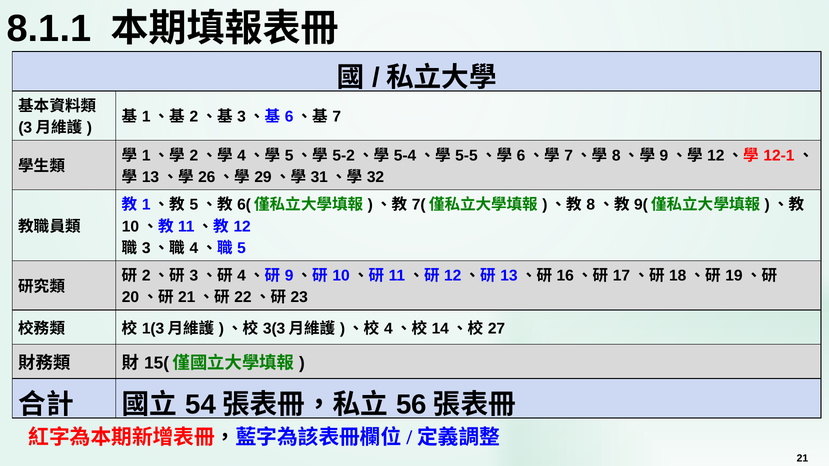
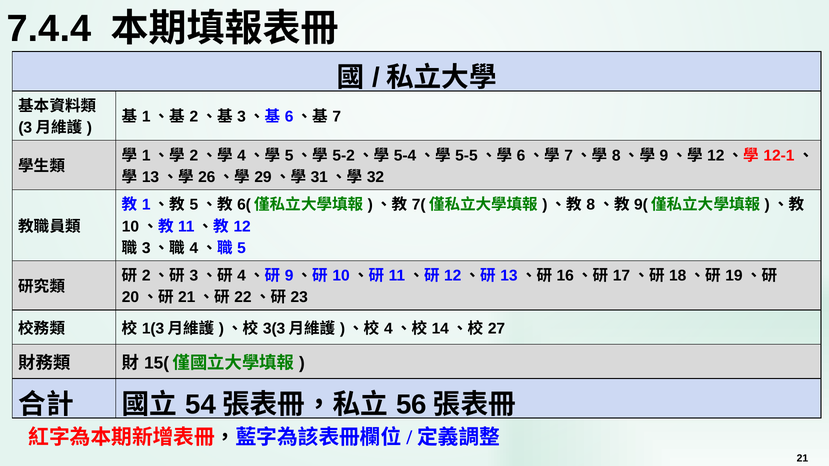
8.1.1: 8.1.1 -> 7.4.4 (49, 29)
